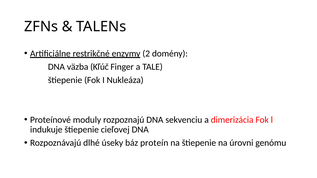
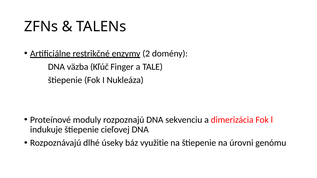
proteín: proteín -> využitie (154, 143)
